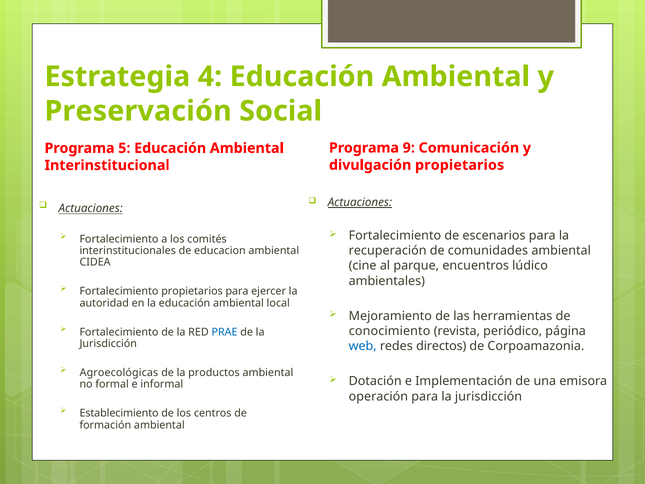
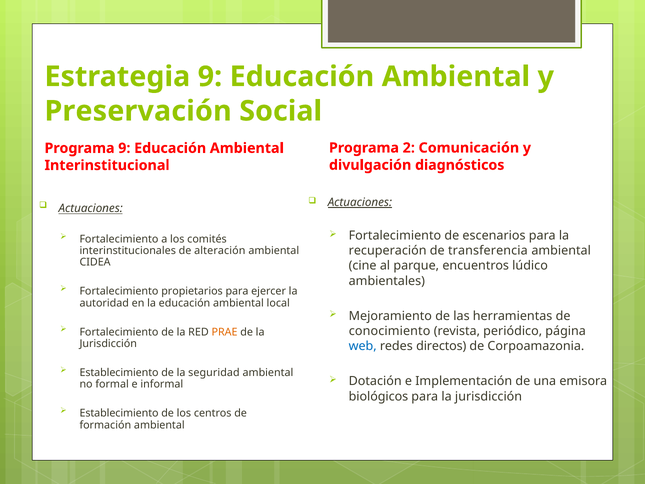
Estrategia 4: 4 -> 9 (210, 77)
9: 9 -> 2 (409, 148)
Programa 5: 5 -> 9 (124, 148)
divulgación propietarios: propietarios -> diagnósticos (460, 165)
comunidades: comunidades -> transferencia (488, 251)
educacion: educacion -> alteración (220, 251)
PRAE colour: blue -> orange (225, 332)
Agroecológicas: Agroecológicas -> Establecimiento (119, 373)
productos: productos -> seguridad (214, 373)
operación: operación -> biológicos (378, 396)
